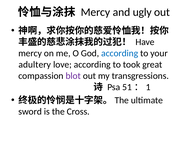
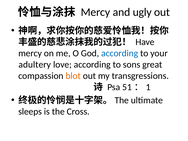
took: took -> sons (132, 65)
blot colour: purple -> orange (73, 76)
sword: sword -> sleeps (30, 112)
